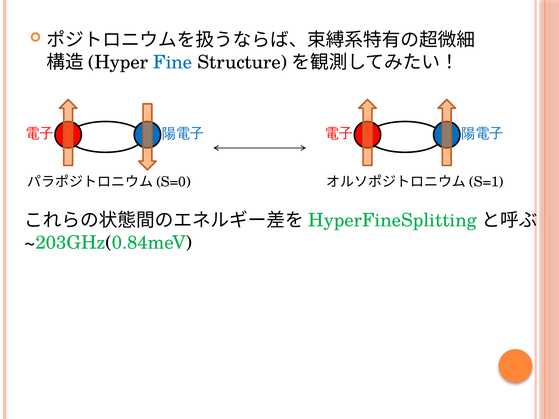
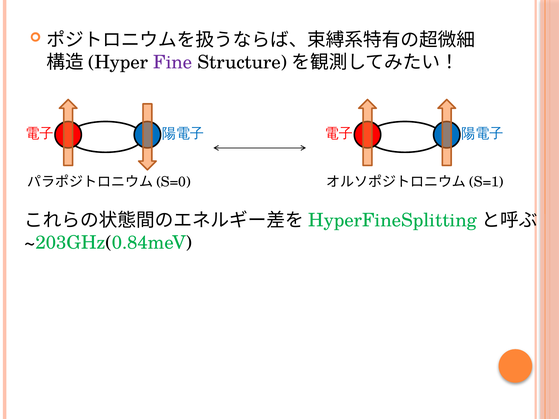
Fine colour: blue -> purple (173, 62)
